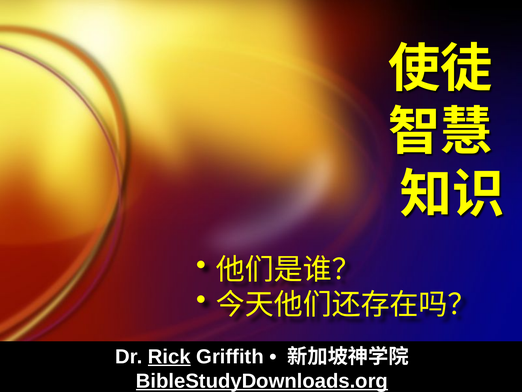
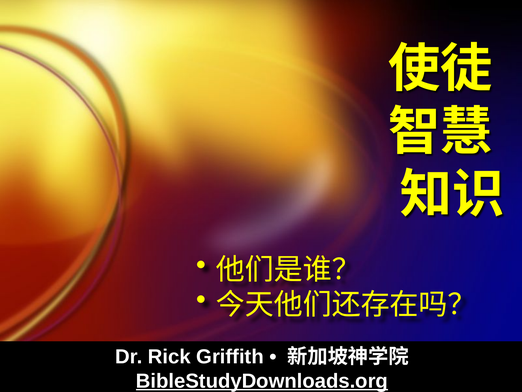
Rick underline: present -> none (169, 356)
